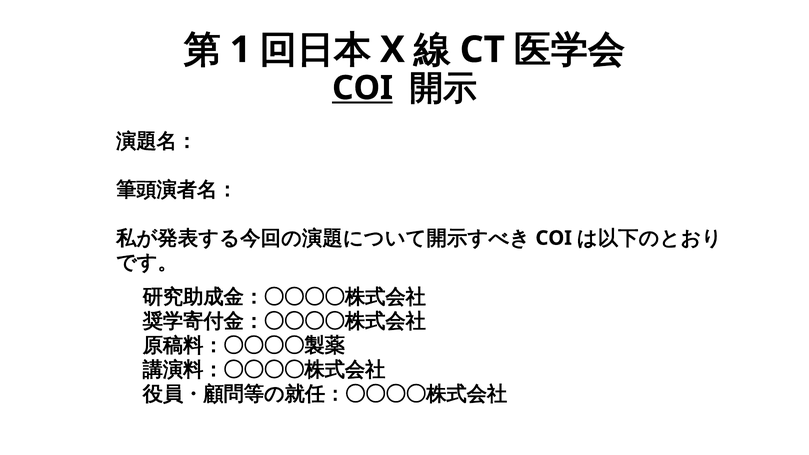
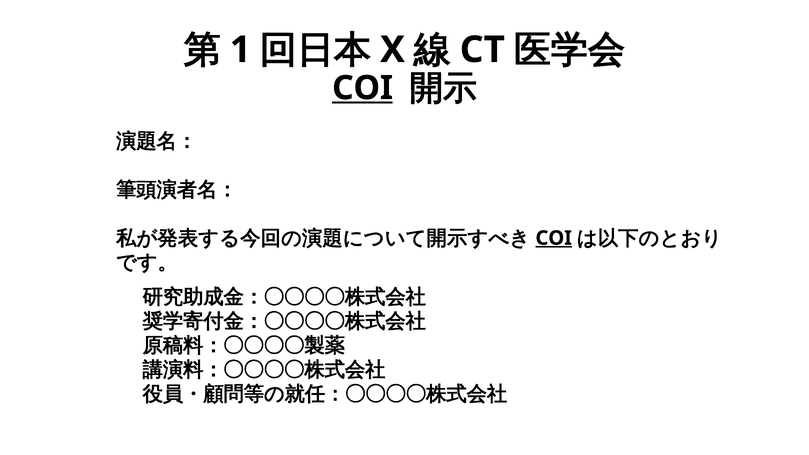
COI underline: none -> present (554, 238)
